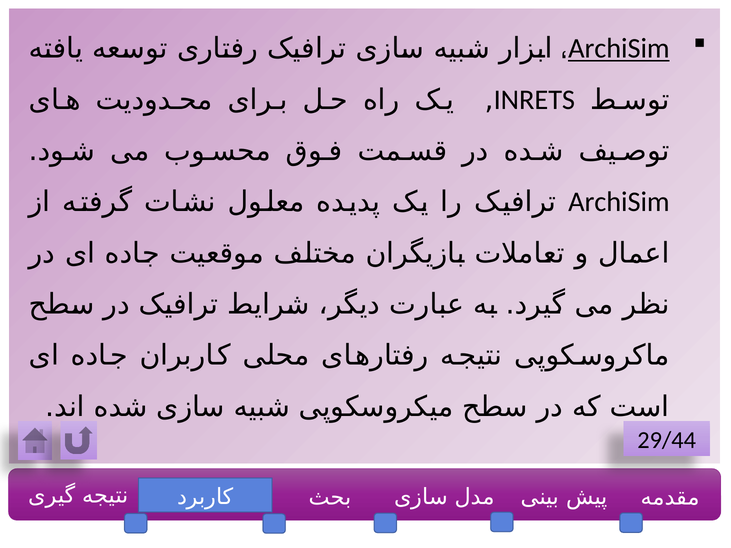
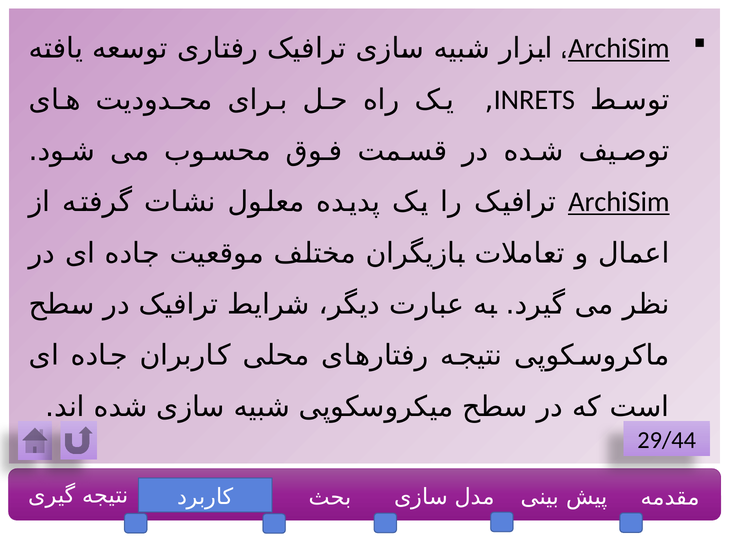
ArchiSim underline: none -> present (619, 202)
